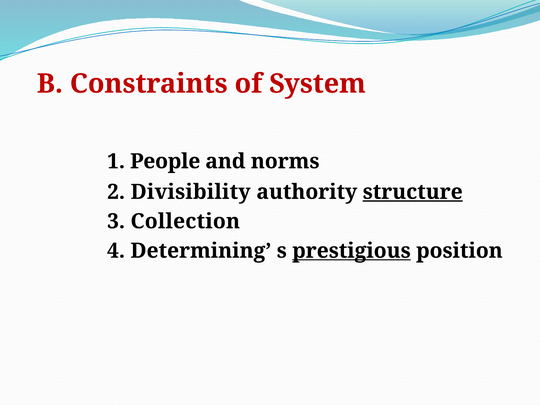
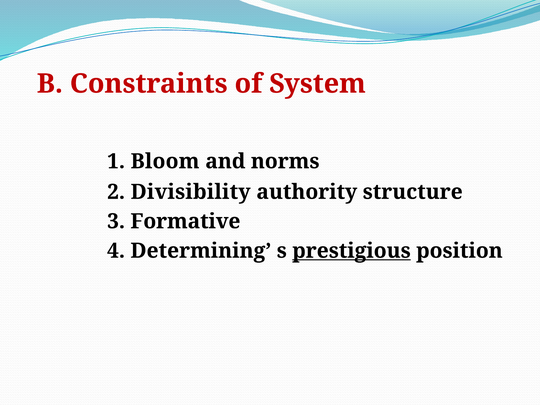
People: People -> Bloom (165, 161)
structure underline: present -> none (413, 192)
Collection: Collection -> Formative (185, 221)
